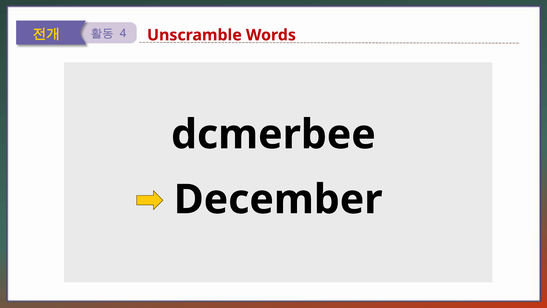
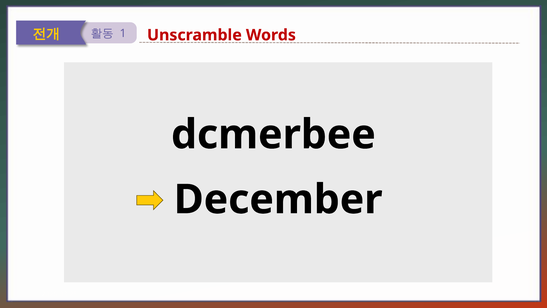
4: 4 -> 1 (123, 34)
